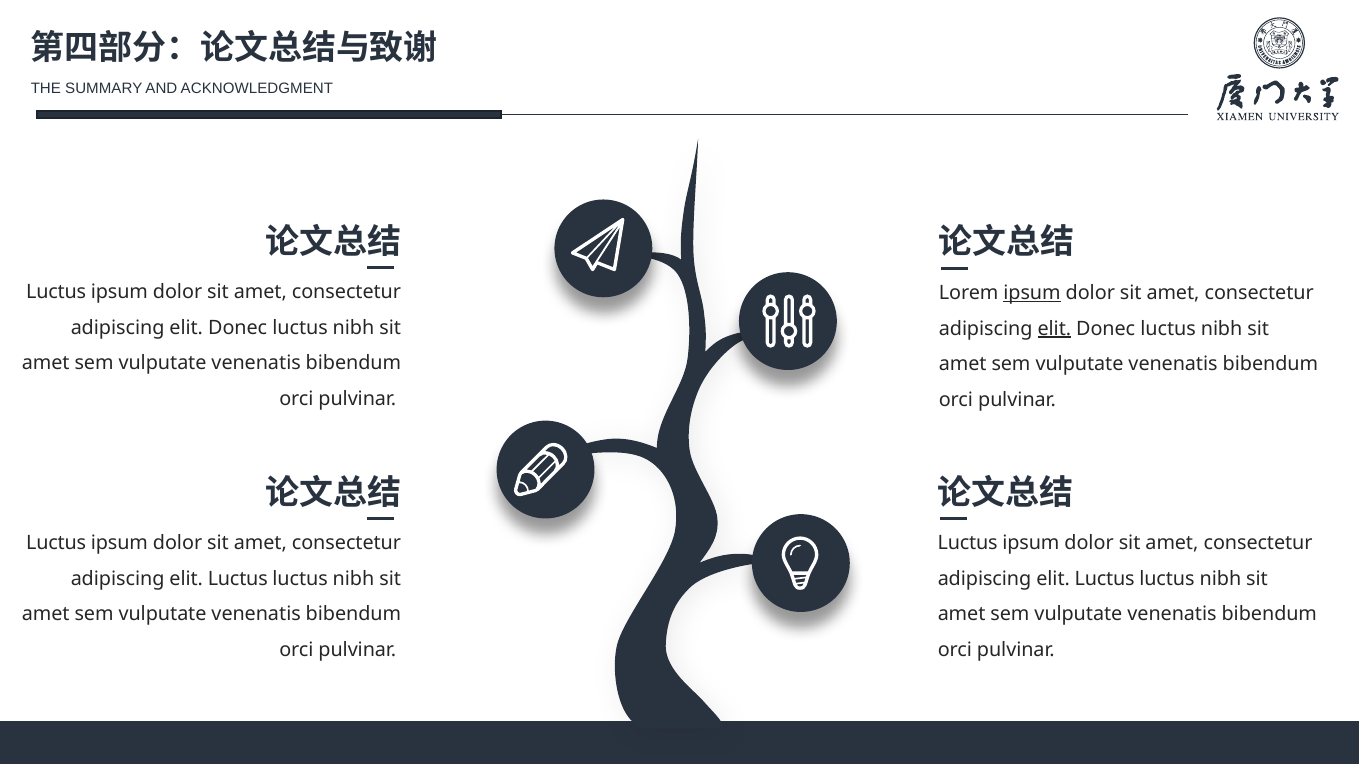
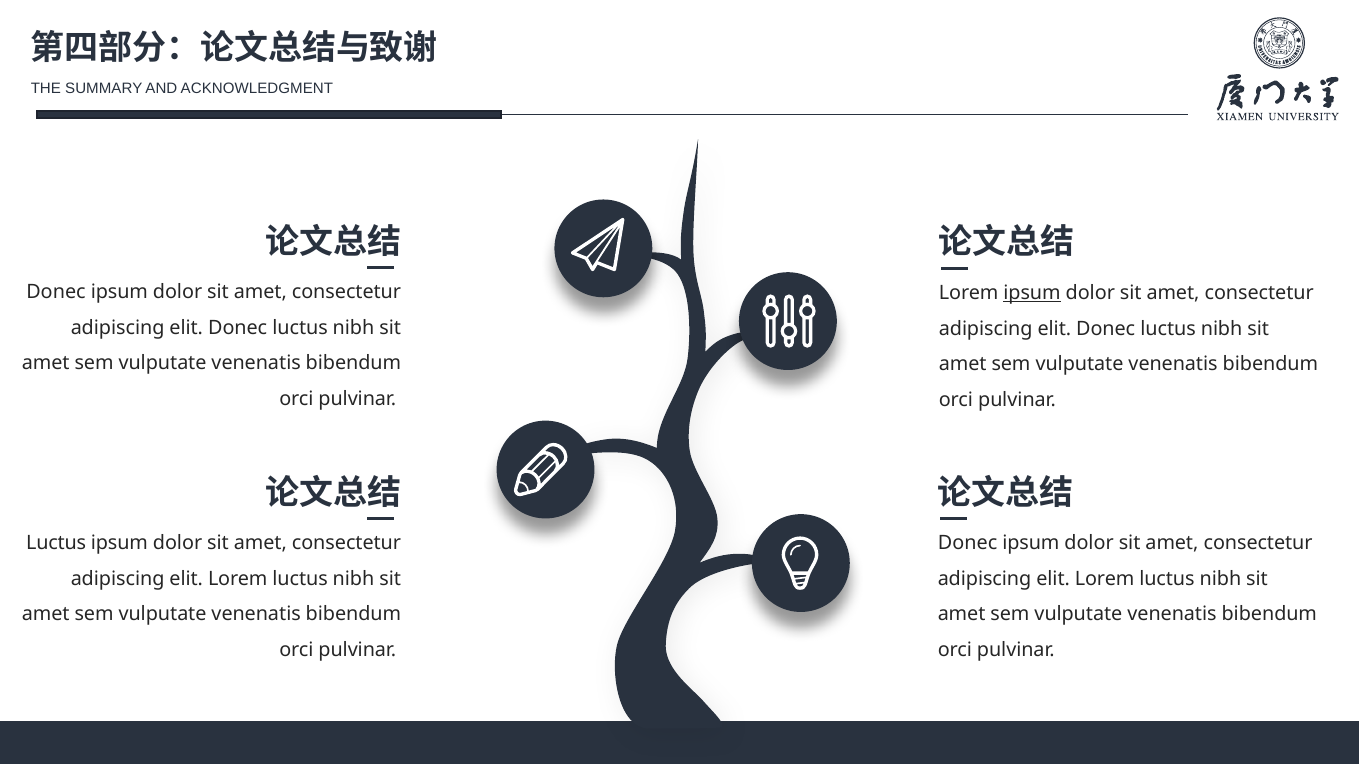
Luctus: Luctus -> Donec (56, 292)
elit underline: present -> none (1054, 329)
Luctus: Luctus -> Donec (968, 543)
Luctus: Luctus -> Lorem (238, 579)
Luctus: Luctus -> Lorem (1105, 579)
